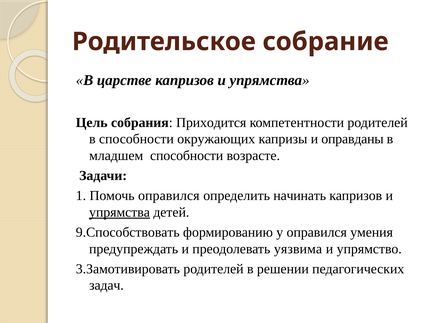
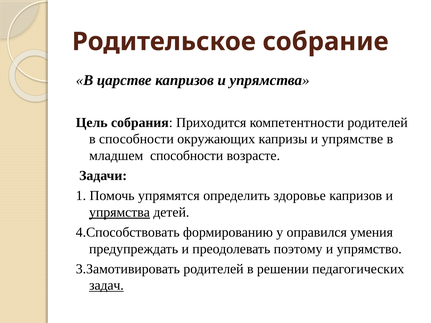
оправданы: оправданы -> упрямстве (352, 139)
Помочь оправился: оправился -> упрямятся (169, 196)
начинать: начинать -> здоровье (300, 196)
9.Способствовать: 9.Способствовать -> 4.Способствовать (128, 233)
уязвима: уязвима -> поэтому (298, 249)
задач underline: none -> present (106, 286)
